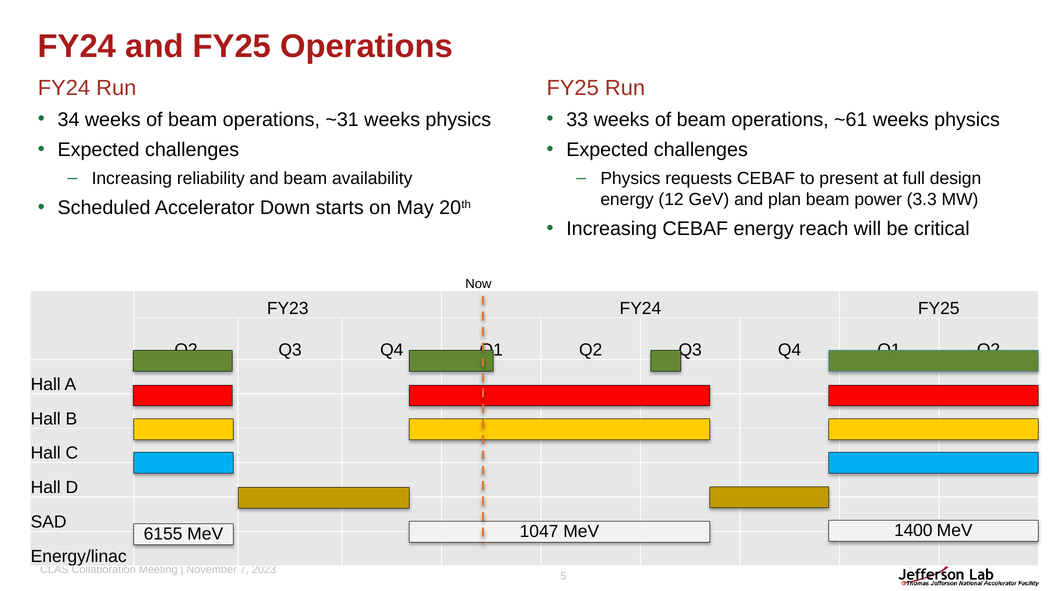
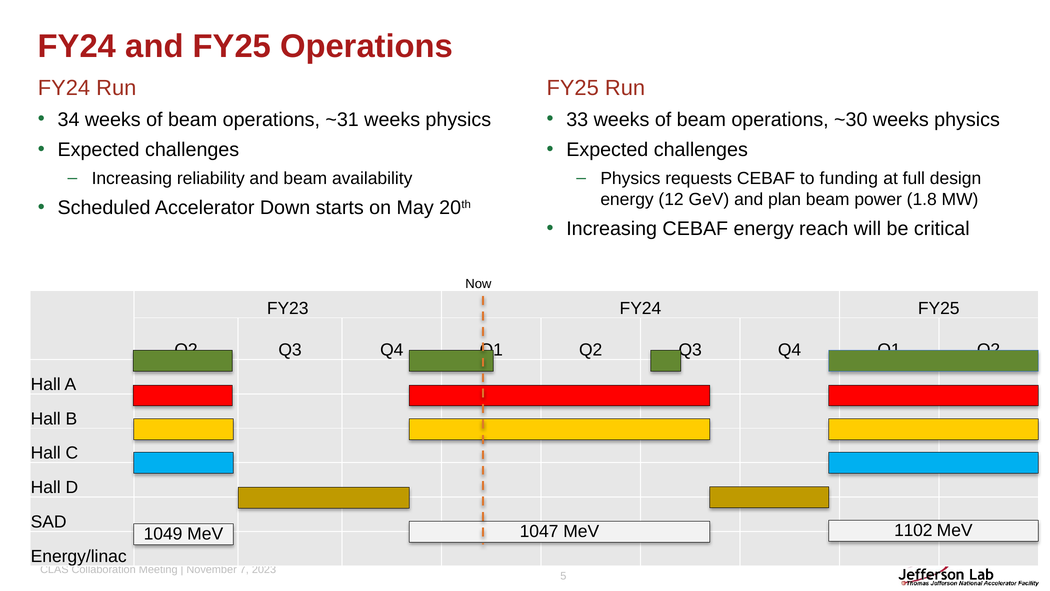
~61: ~61 -> ~30 (851, 120)
present: present -> funding (849, 178)
3.3: 3.3 -> 1.8 (922, 199)
6155: 6155 -> 1049 (163, 534)
1400: 1400 -> 1102 (913, 530)
